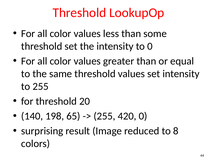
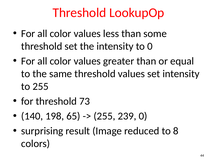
20: 20 -> 73 (85, 101)
420: 420 -> 239 (127, 116)
